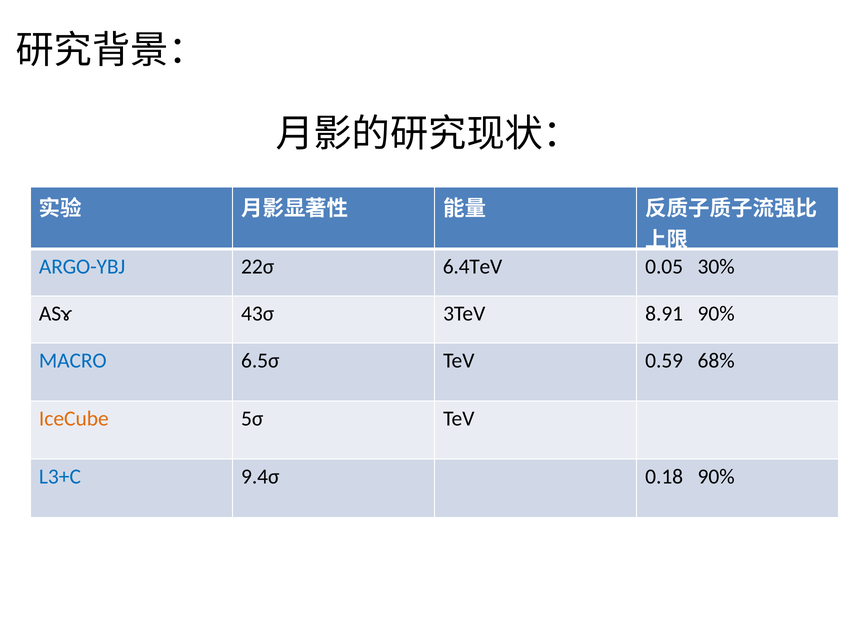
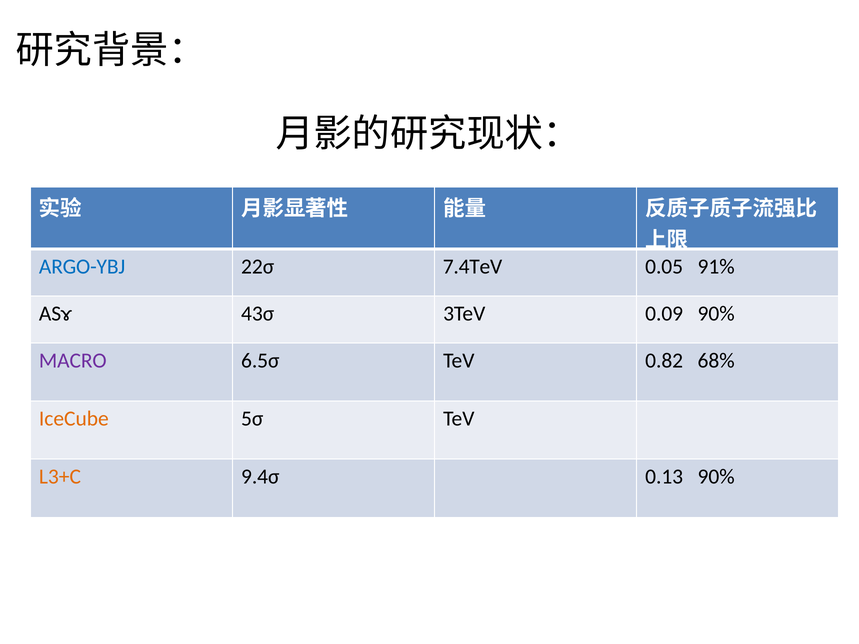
6.4TeV: 6.4TeV -> 7.4TeV (472, 267)
30%: 30% -> 91% (716, 267)
8.91: 8.91 -> 0.09 (664, 314)
MACRO colour: blue -> purple (73, 361)
0.59: 0.59 -> 0.82 (664, 361)
L3+C colour: blue -> orange (60, 477)
0.18: 0.18 -> 0.13 (664, 477)
